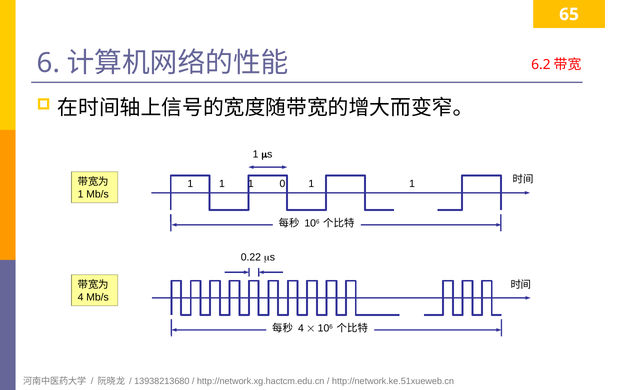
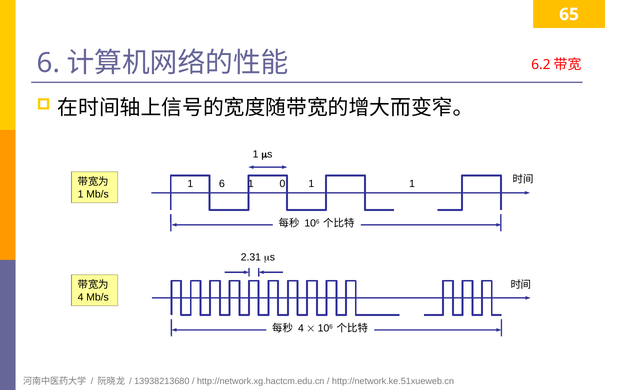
1: 1 -> 6 (222, 184)
0.22: 0.22 -> 2.31 (251, 257)
